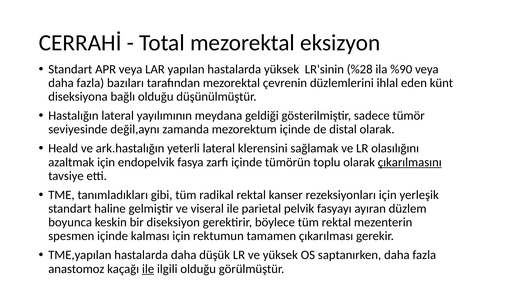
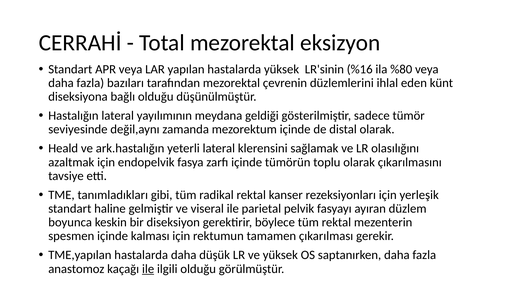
%28: %28 -> %16 (360, 69)
%90: %90 -> %80 (401, 69)
çıkarılmasını underline: present -> none (410, 162)
